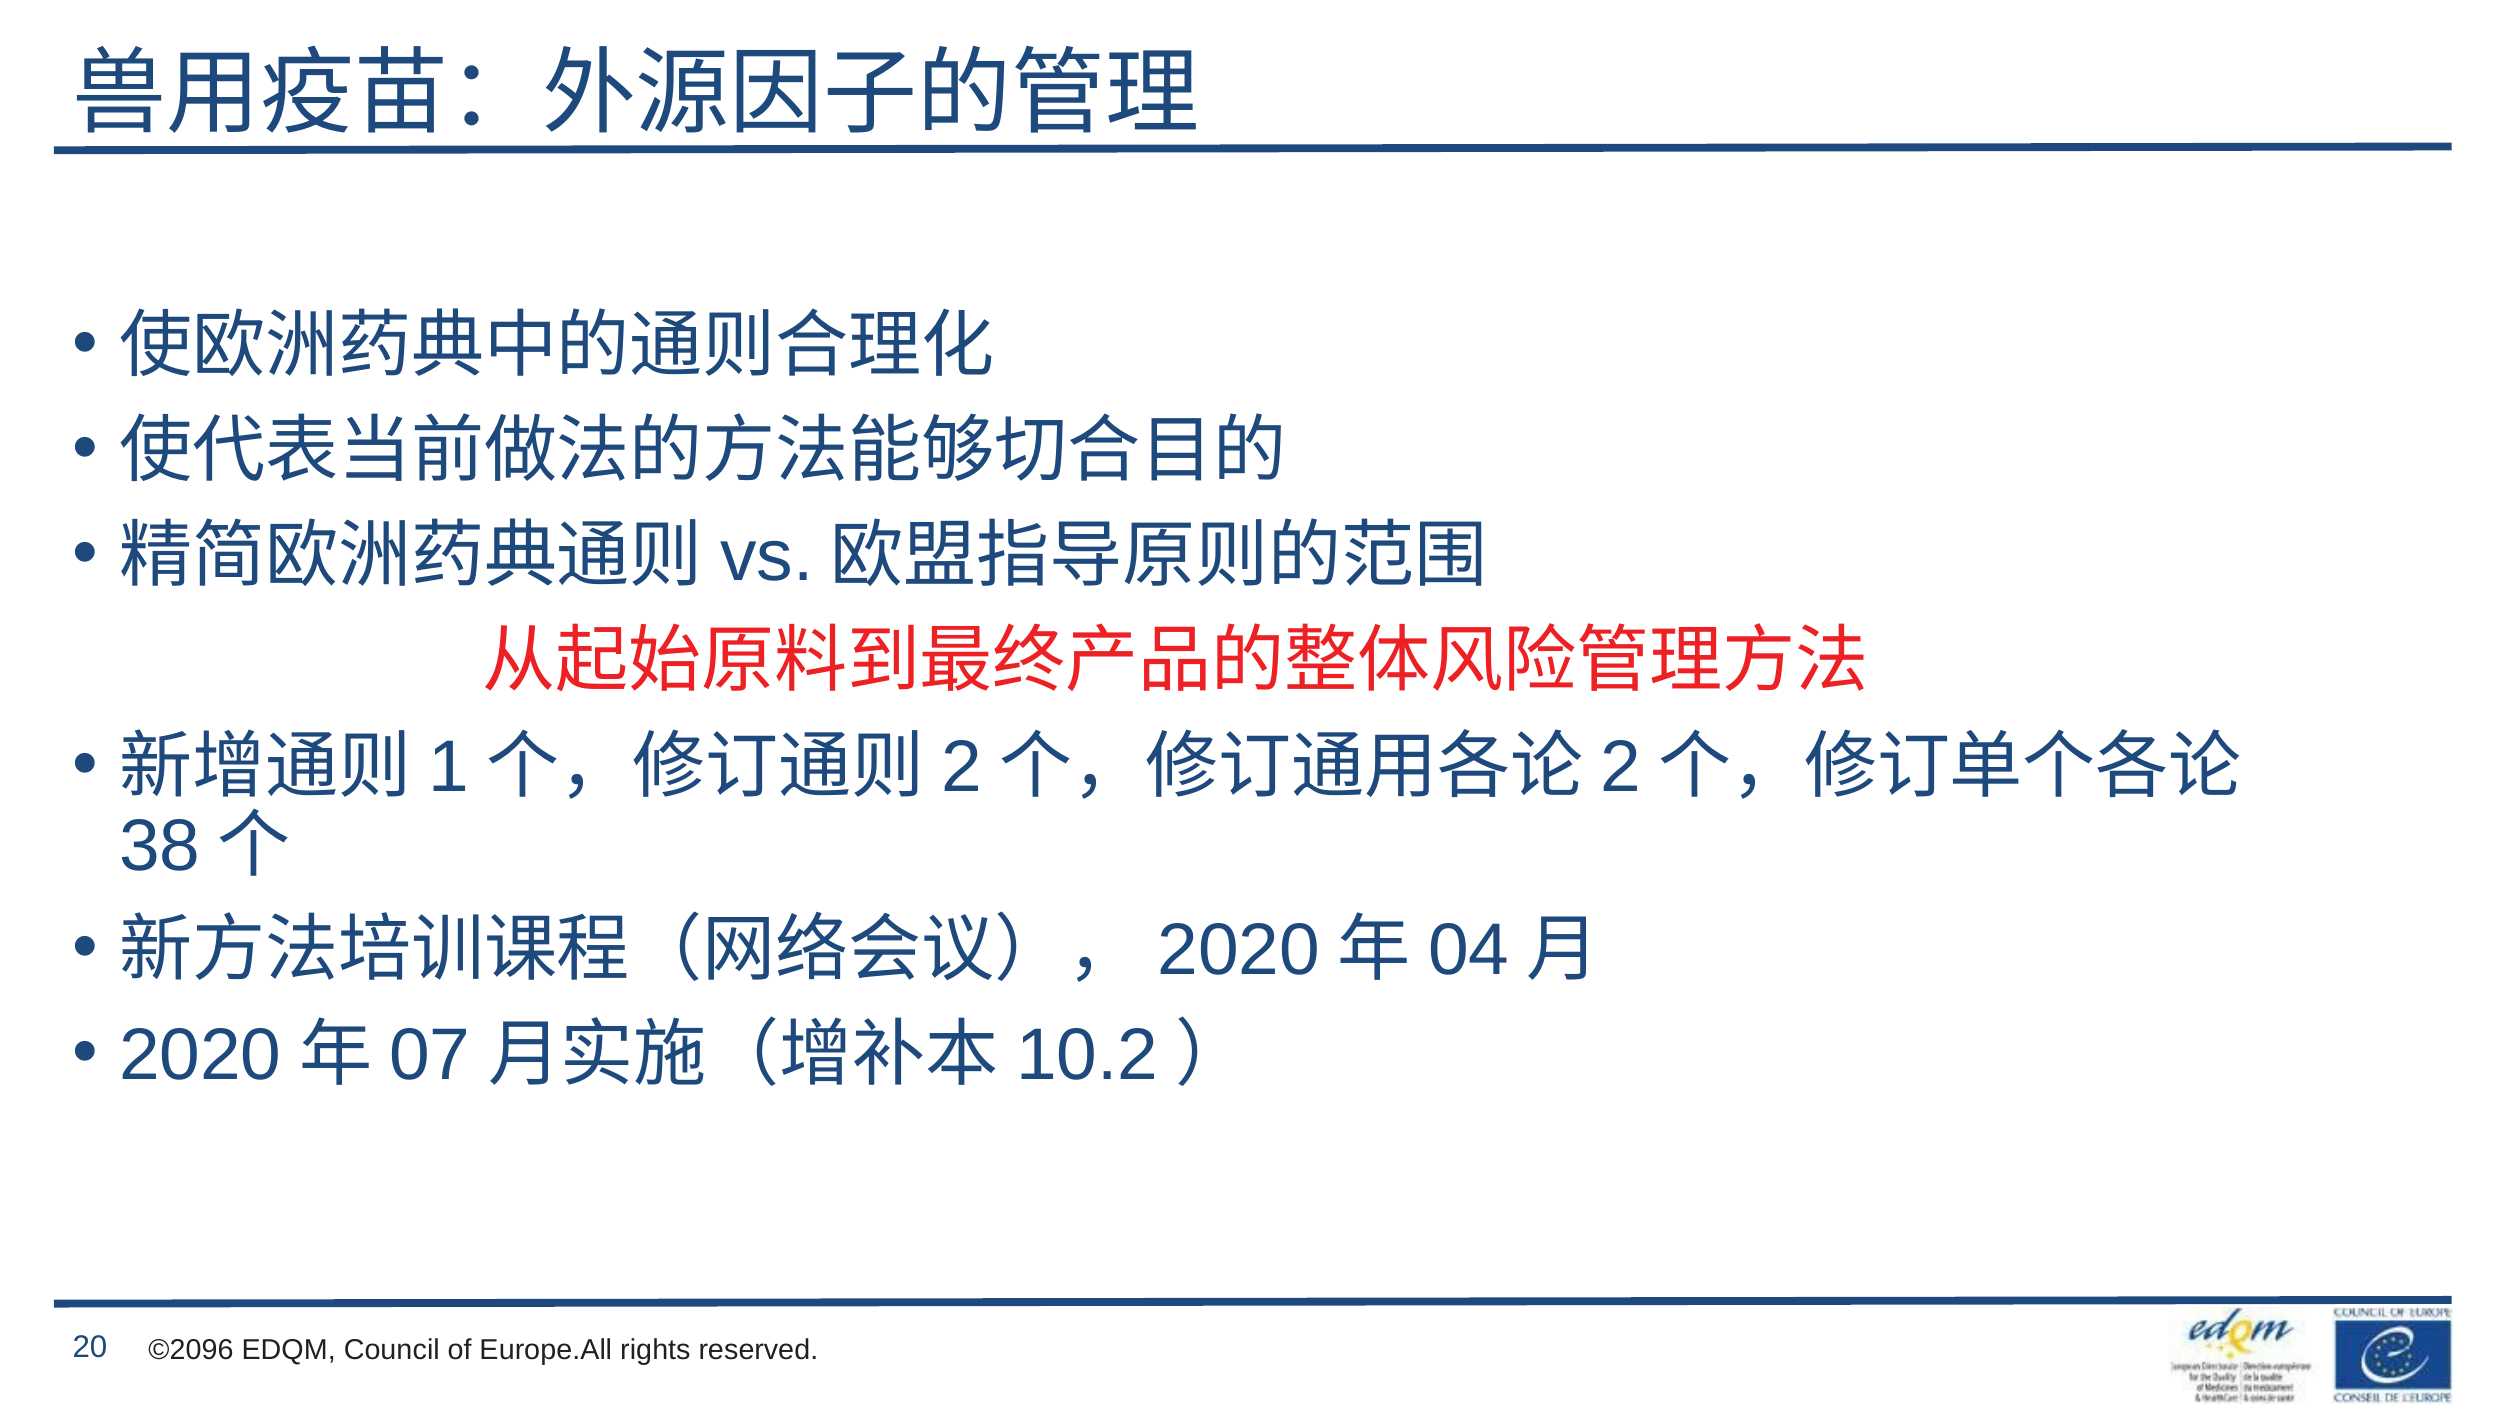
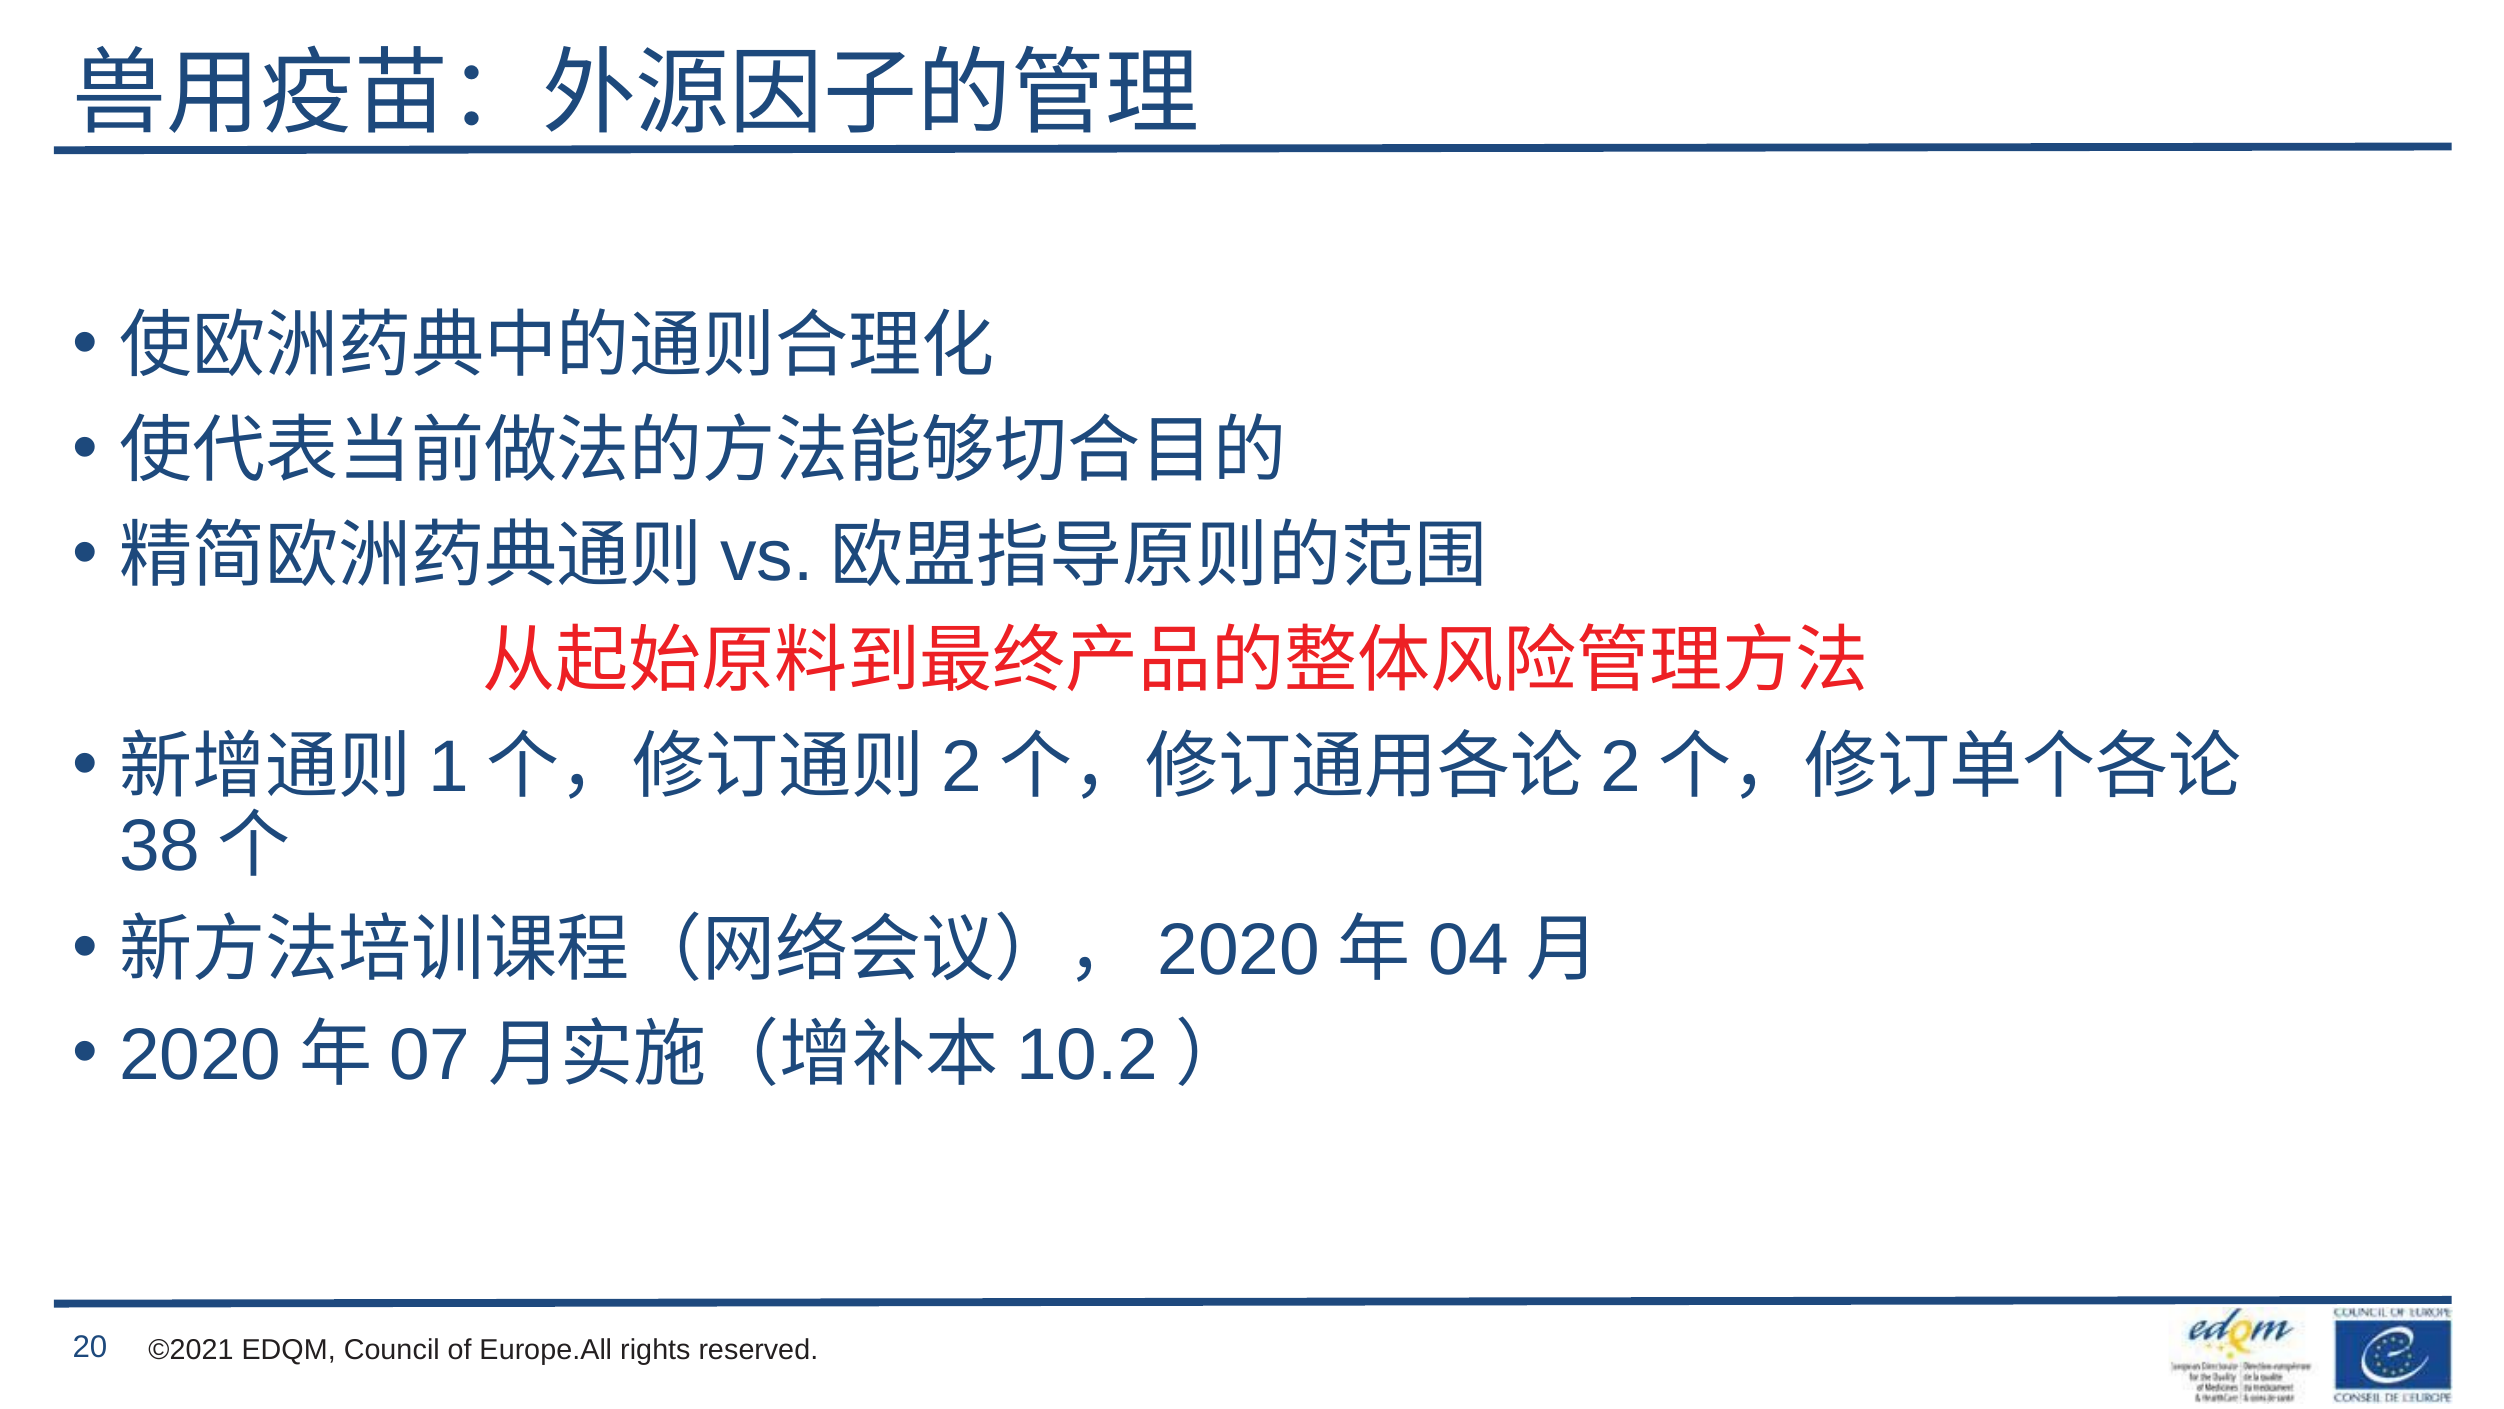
©2096: ©2096 -> ©2021 (191, 1349)
